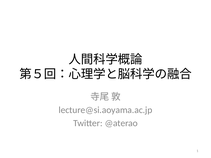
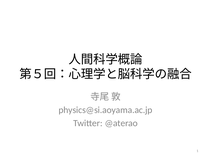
lecture@si.aoyama.ac.jp: lecture@si.aoyama.ac.jp -> physics@si.aoyama.ac.jp (105, 110)
